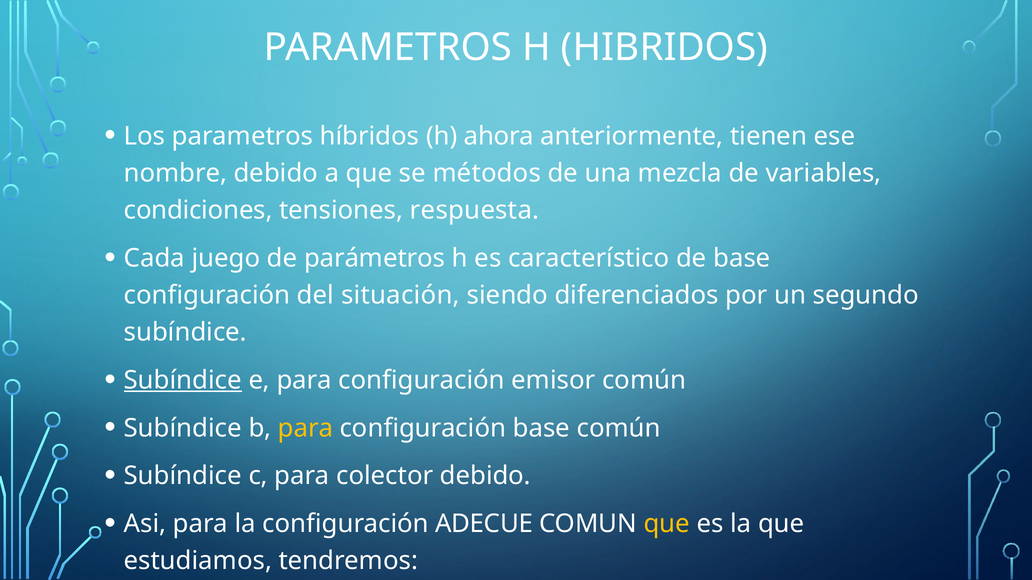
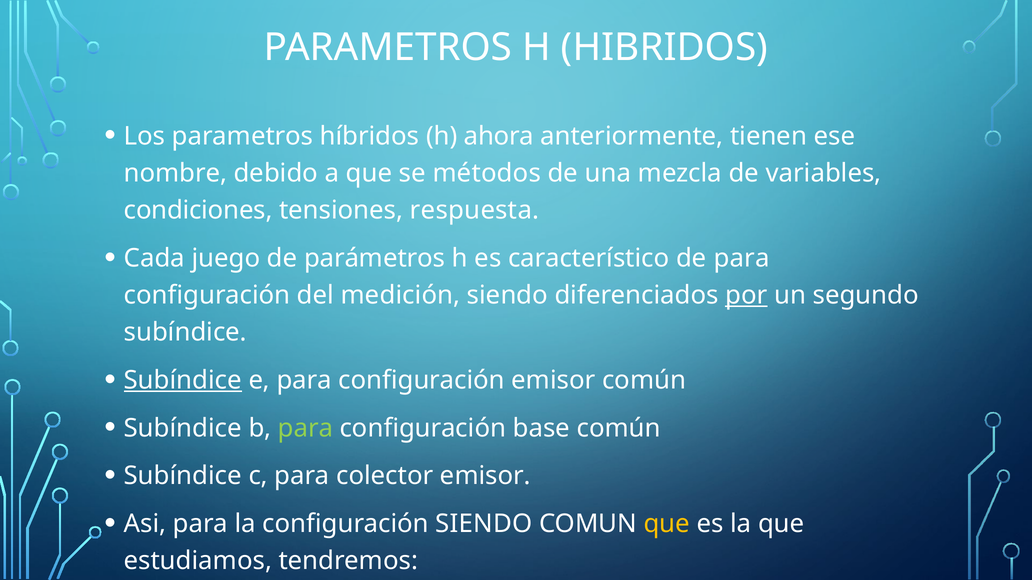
de base: base -> para (742, 258)
situación: situación -> medición (400, 296)
por underline: none -> present (746, 296)
para colour: yellow -> light green (305, 428)
colector debido: debido -> emisor (485, 476)
configuración ADECUE: ADECUE -> SIENDO (484, 524)
